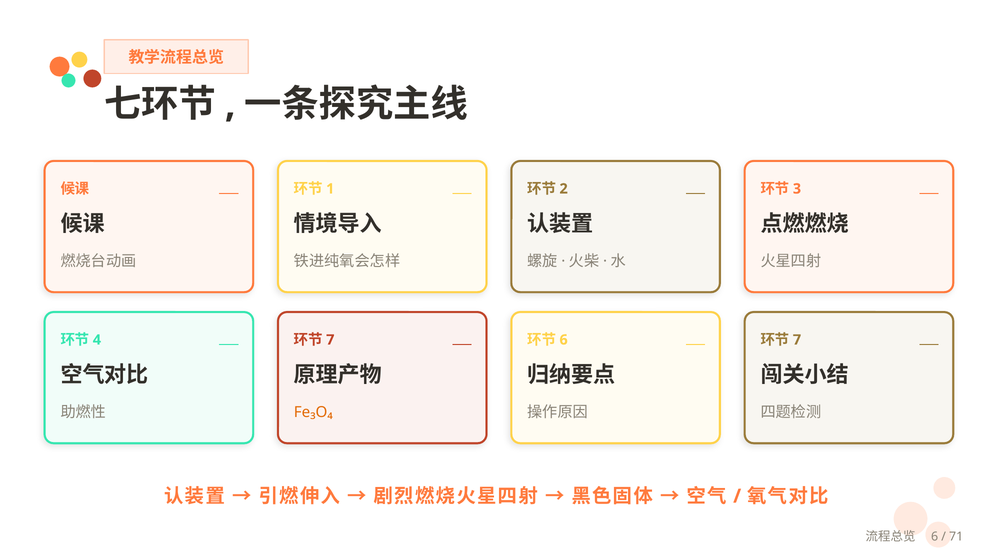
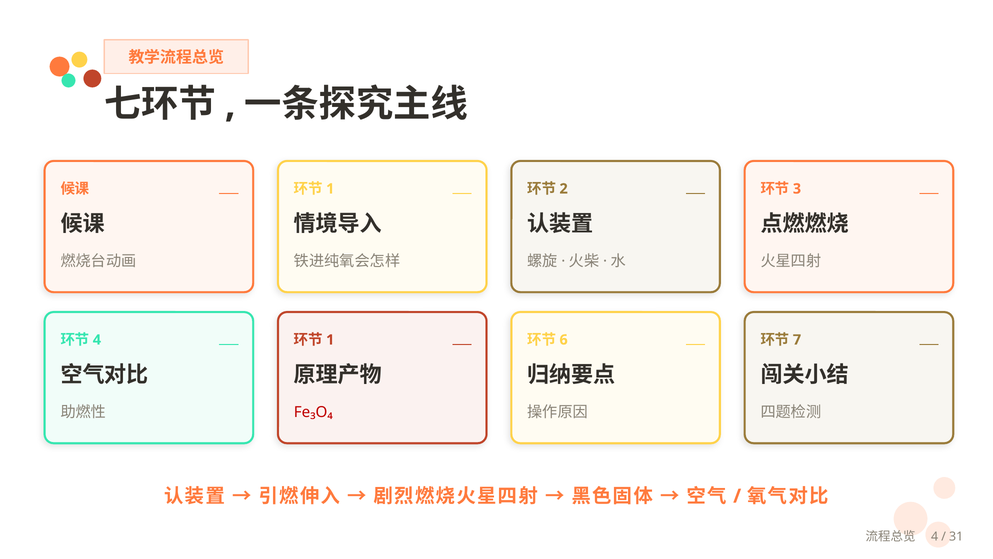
7: 7 -> 1 (330, 340)
Fe₃O₄ colour: orange -> red (313, 412)
6: 6 -> 4 (935, 536)
71: 71 -> 31 (956, 536)
